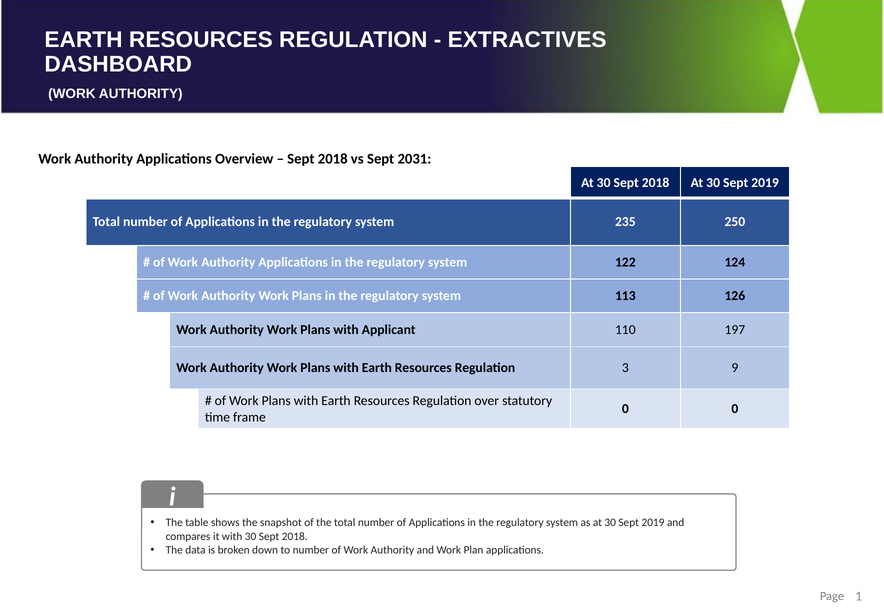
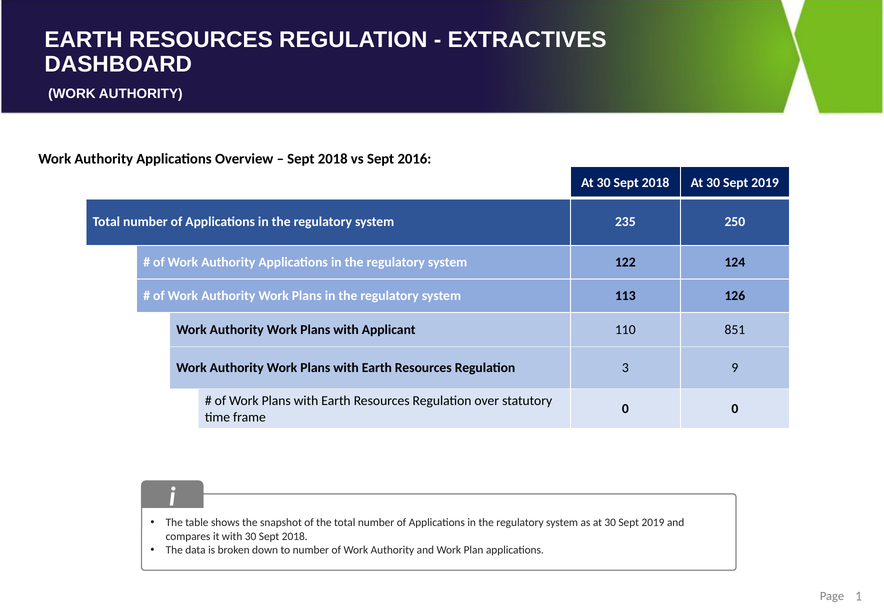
2031: 2031 -> 2016 (414, 159)
197: 197 -> 851 (735, 330)
